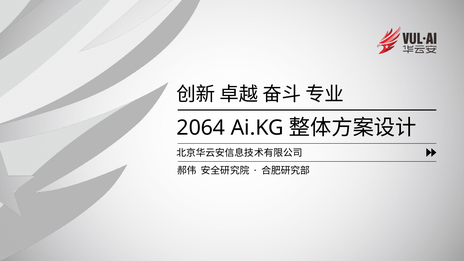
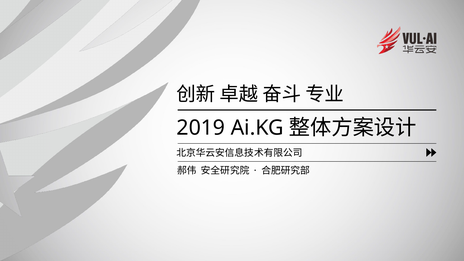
2064: 2064 -> 2019 (201, 128)
